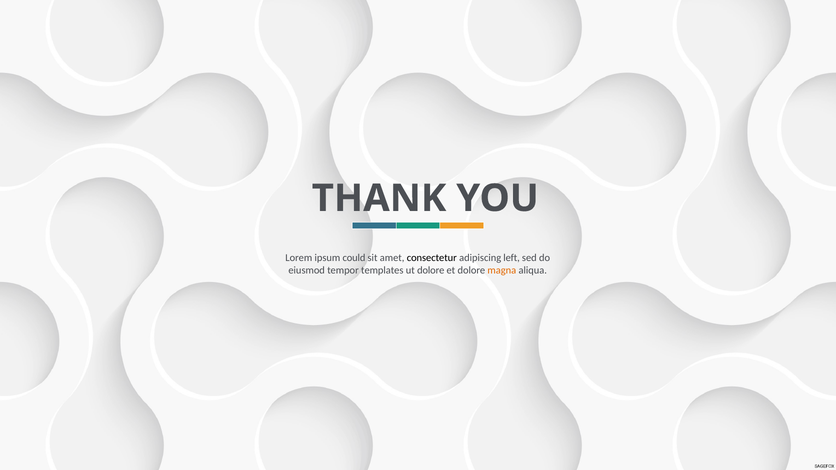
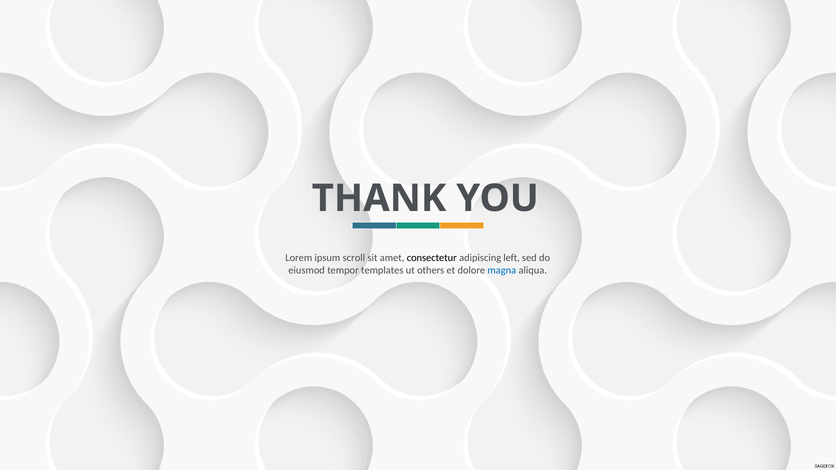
could: could -> scroll (354, 258)
ut dolore: dolore -> others (431, 271)
magna colour: orange -> blue (502, 271)
